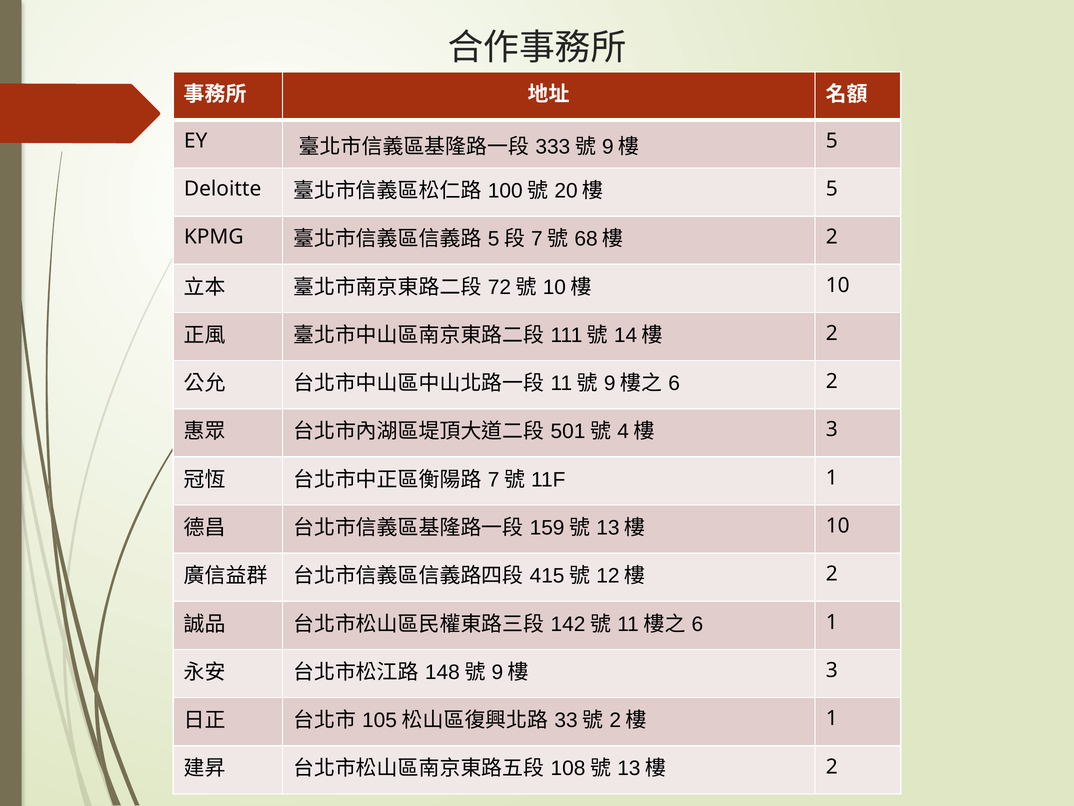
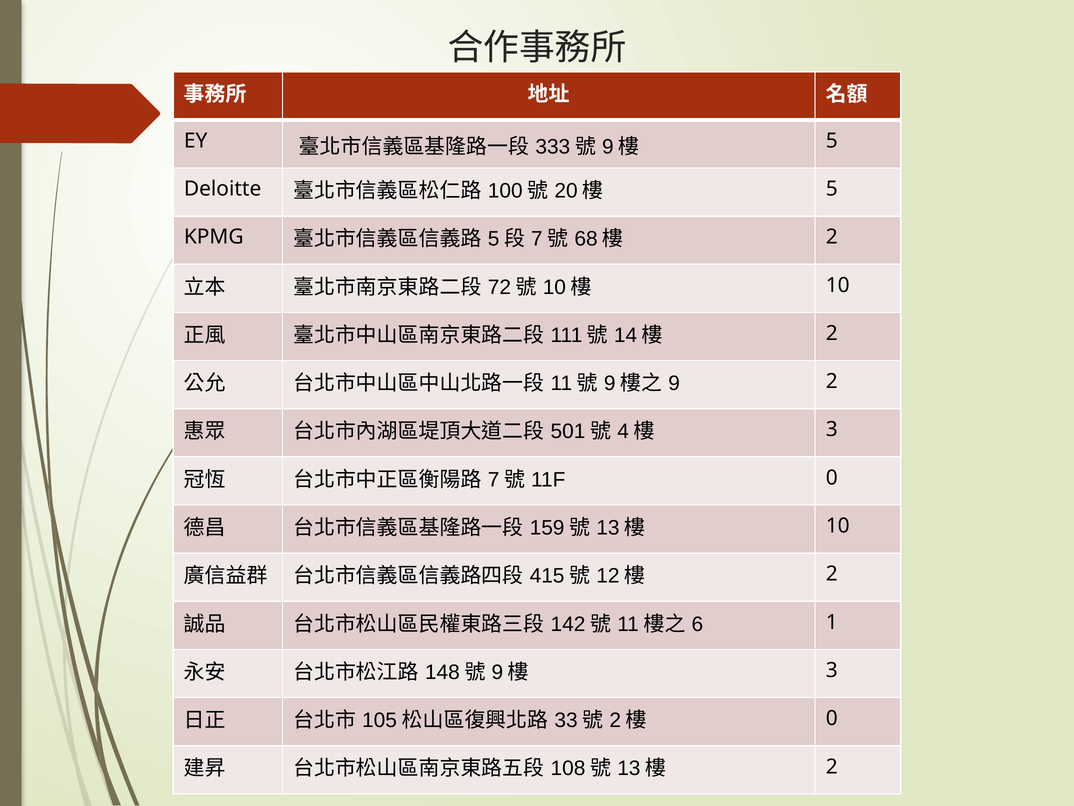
6: 6 -> 9 (674, 383)
1: 1 -> 0 (832, 477)
1: 1 -> 0 (832, 718)
